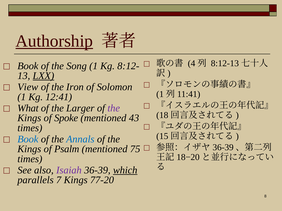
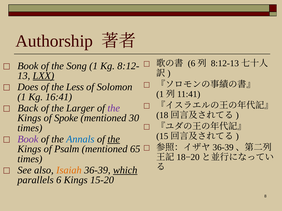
Authorship underline: present -> none (54, 41)
4: 4 -> 6 (192, 63)
View: View -> Does (28, 87)
Iron: Iron -> Less (75, 87)
12:41: 12:41 -> 16:41 (59, 97)
What: What -> Back (28, 108)
43: 43 -> 30 (134, 118)
Book colour: blue -> purple (28, 140)
the underline: none -> present (114, 140)
75: 75 -> 65 (135, 149)
Isaiah colour: purple -> orange (69, 171)
parallels 7: 7 -> 6 (59, 180)
77-20: 77-20 -> 15-20 (102, 180)
